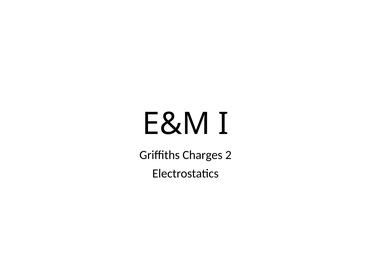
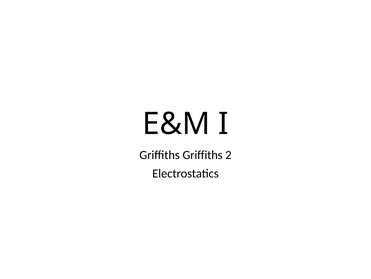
Griffiths Charges: Charges -> Griffiths (203, 155)
